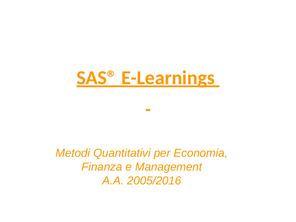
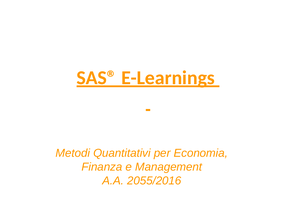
2005/2016: 2005/2016 -> 2055/2016 (154, 181)
